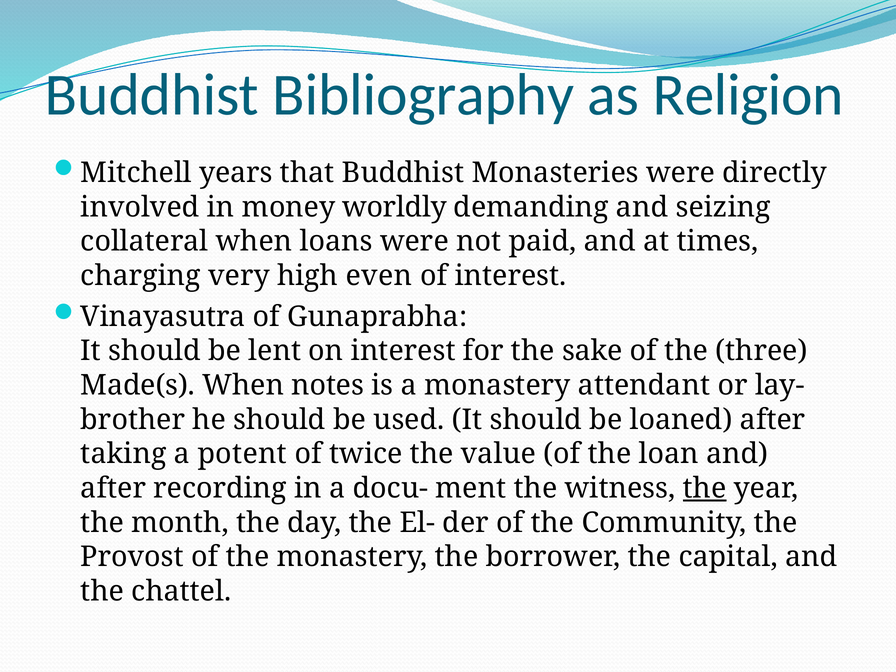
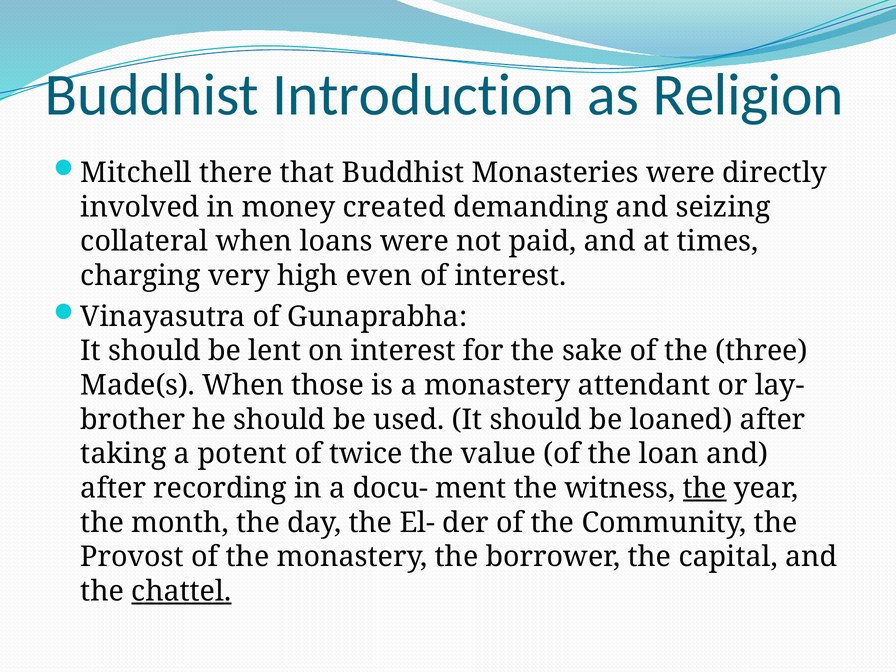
Bibliography: Bibliography -> Introduction (423, 95)
years: years -> there (236, 173)
worldly: worldly -> created (394, 207)
notes: notes -> those (328, 385)
chattel underline: none -> present (181, 591)
